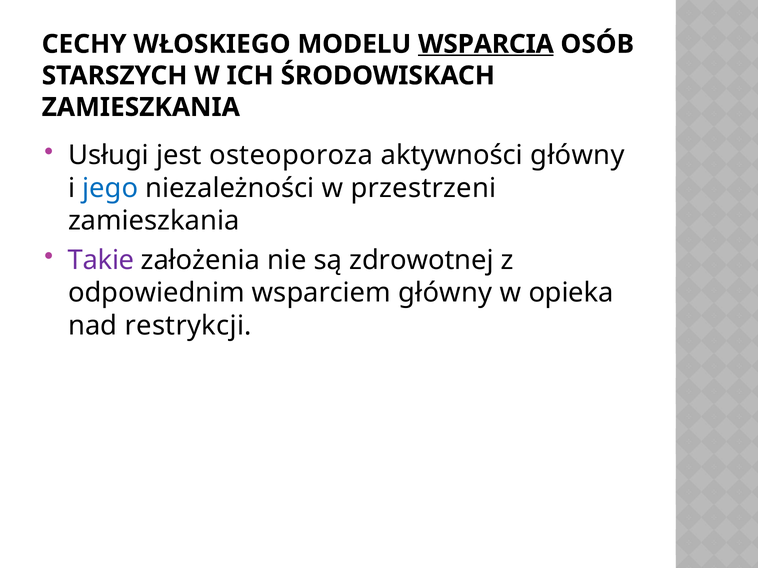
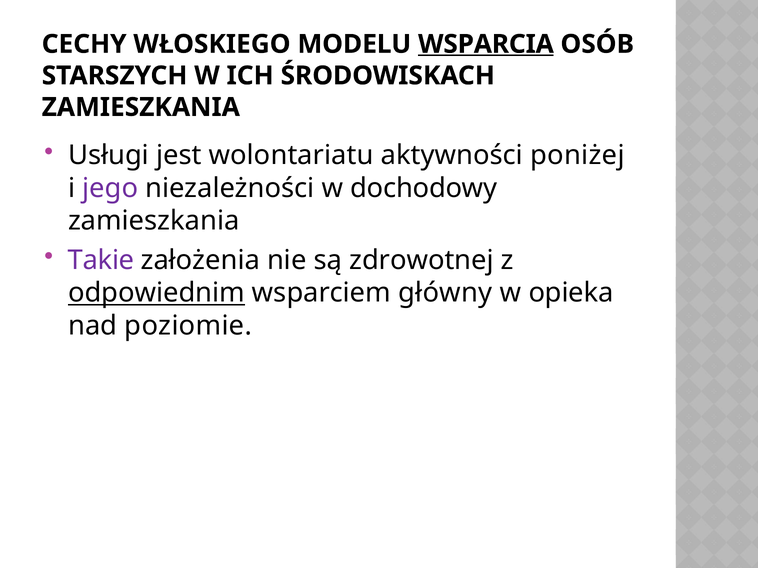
osteoporoza: osteoporoza -> wolontariatu (291, 155)
aktywności główny: główny -> poniżej (578, 155)
jego colour: blue -> purple (110, 188)
przestrzeni: przestrzeni -> dochodowy (424, 188)
odpowiednim underline: none -> present (156, 293)
restrykcji: restrykcji -> poziomie (188, 326)
